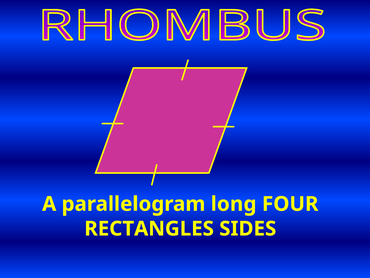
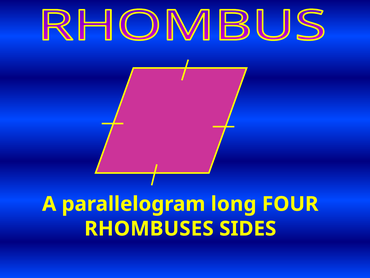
RECTANGLES: RECTANGLES -> RHOMBUSES (149, 228)
